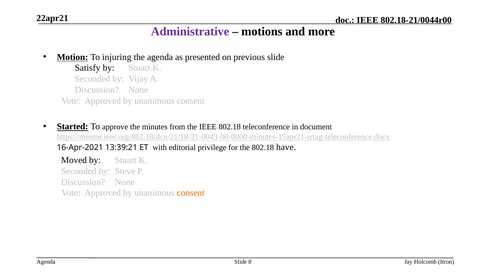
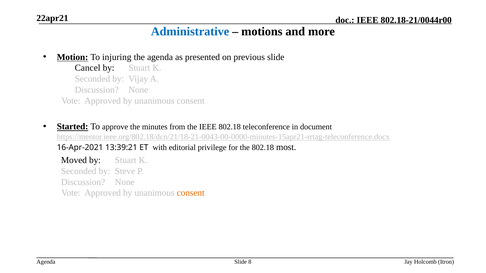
Administrative colour: purple -> blue (190, 32)
Satisfy: Satisfy -> Cancel (88, 68)
have: have -> most (286, 147)
